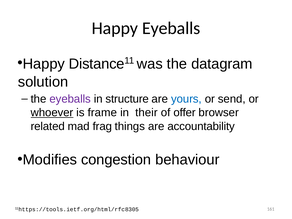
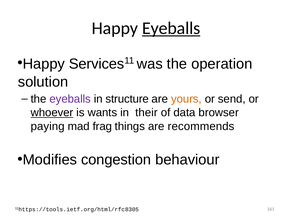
Eyeballs underline: none -> present (171, 28)
Distance: Distance -> Services (97, 64)
datagram: datagram -> operation (222, 64)
yours colour: blue -> orange (186, 99)
frame: frame -> wants (102, 113)
offer: offer -> data (184, 113)
related: related -> paying (48, 126)
accountability: accountability -> recommends (201, 126)
